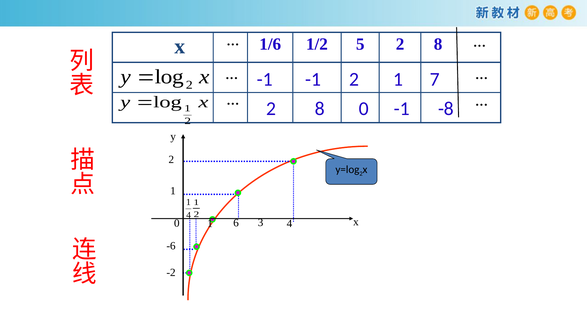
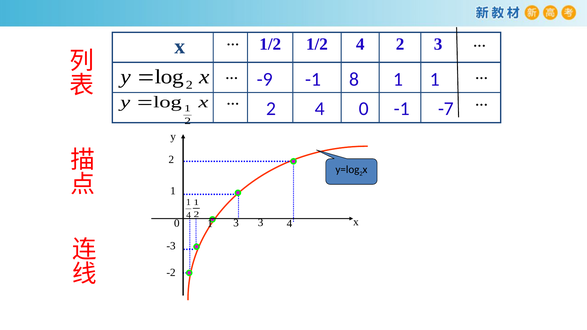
x 1/6: 1/6 -> 1/2 (270, 44)
1/2 5: 5 -> 4 (360, 44)
8: 8 -> 3 (438, 44)
-1: -1 -> -9 (265, 79)
-1 2: 2 -> 8 (354, 79)
7: 7 -> 1 (435, 79)
8: 8 -> 4 (320, 109)
-8: -8 -> -7 (446, 109)
1 6: 6 -> 3 (236, 223)
-6: -6 -> -3 (171, 246)
